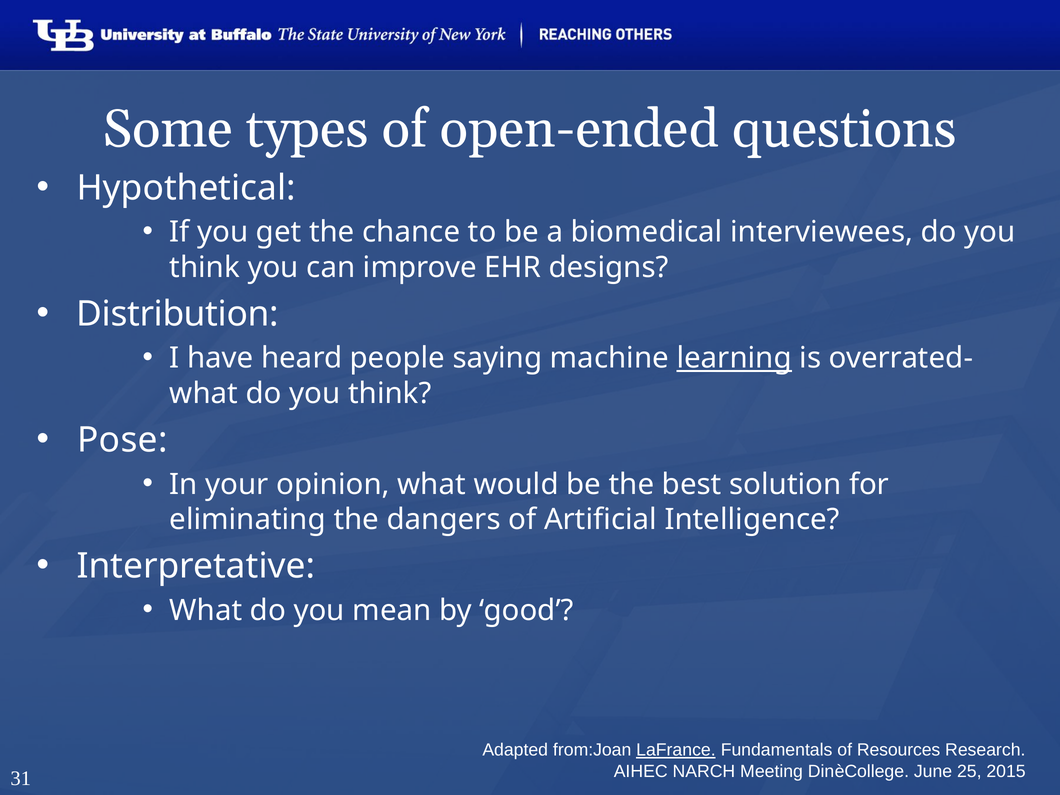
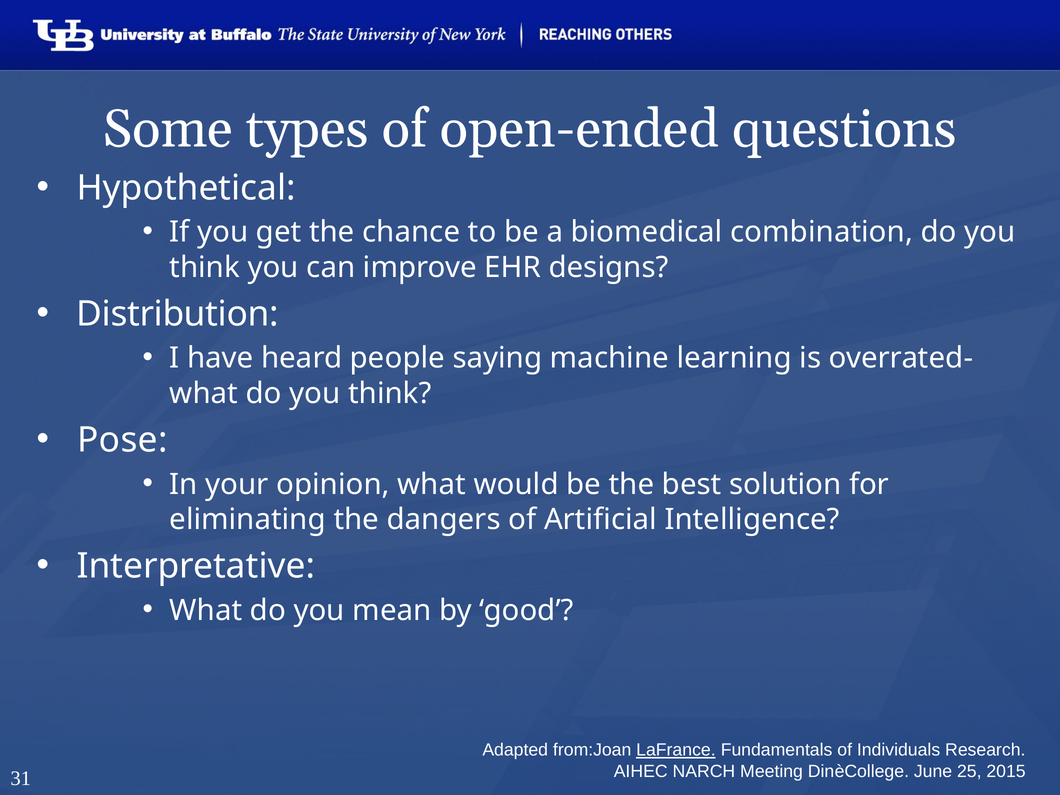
interviewees: interviewees -> combination (822, 232)
learning underline: present -> none (734, 358)
Resources: Resources -> Individuals (899, 750)
